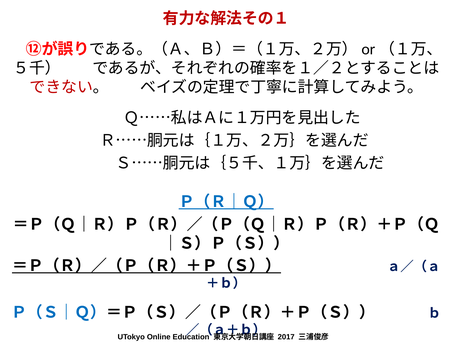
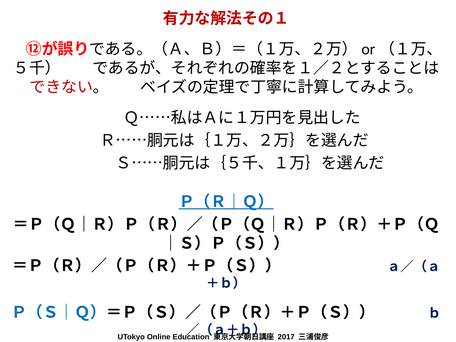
＝Ｐ（Ｒ）／（Ｐ（Ｒ）＋Ｐ（Ｓ）） underline: present -> none (146, 266)
